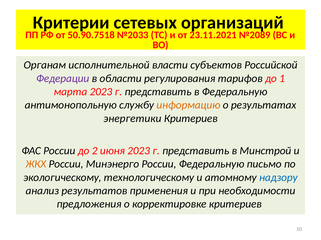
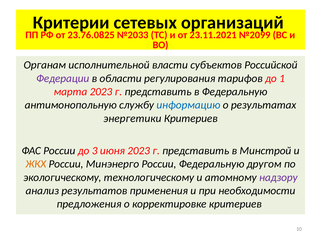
50.90.7518: 50.90.7518 -> 23.76.0825 (91, 35)
№2089: №2089 -> №2099 (255, 35)
информацию colour: orange -> blue (188, 105)
2: 2 -> 3 (95, 151)
письмо: письмо -> другом (264, 165)
надзору colour: blue -> purple (278, 178)
